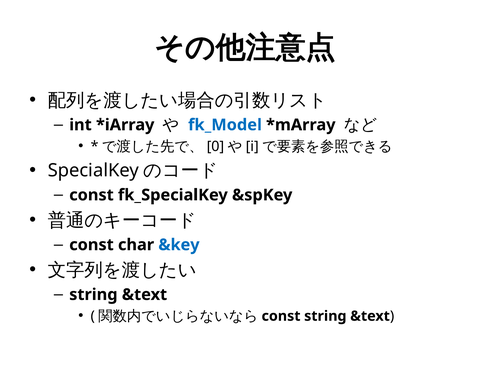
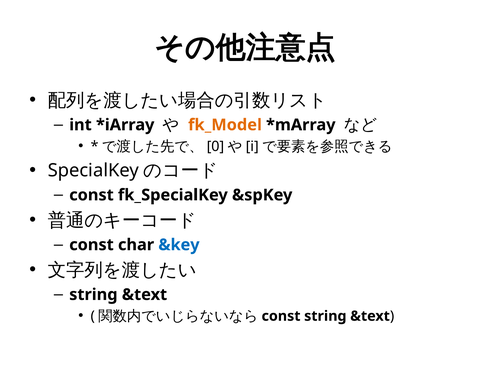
fk_Model colour: blue -> orange (225, 125)
